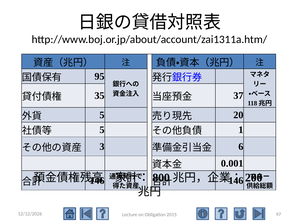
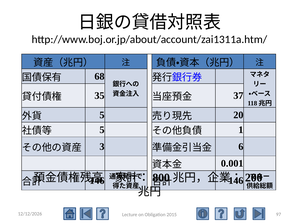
95: 95 -> 68 (99, 76)
